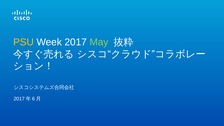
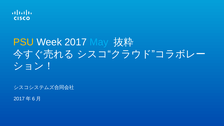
May colour: light green -> light blue (99, 42)
